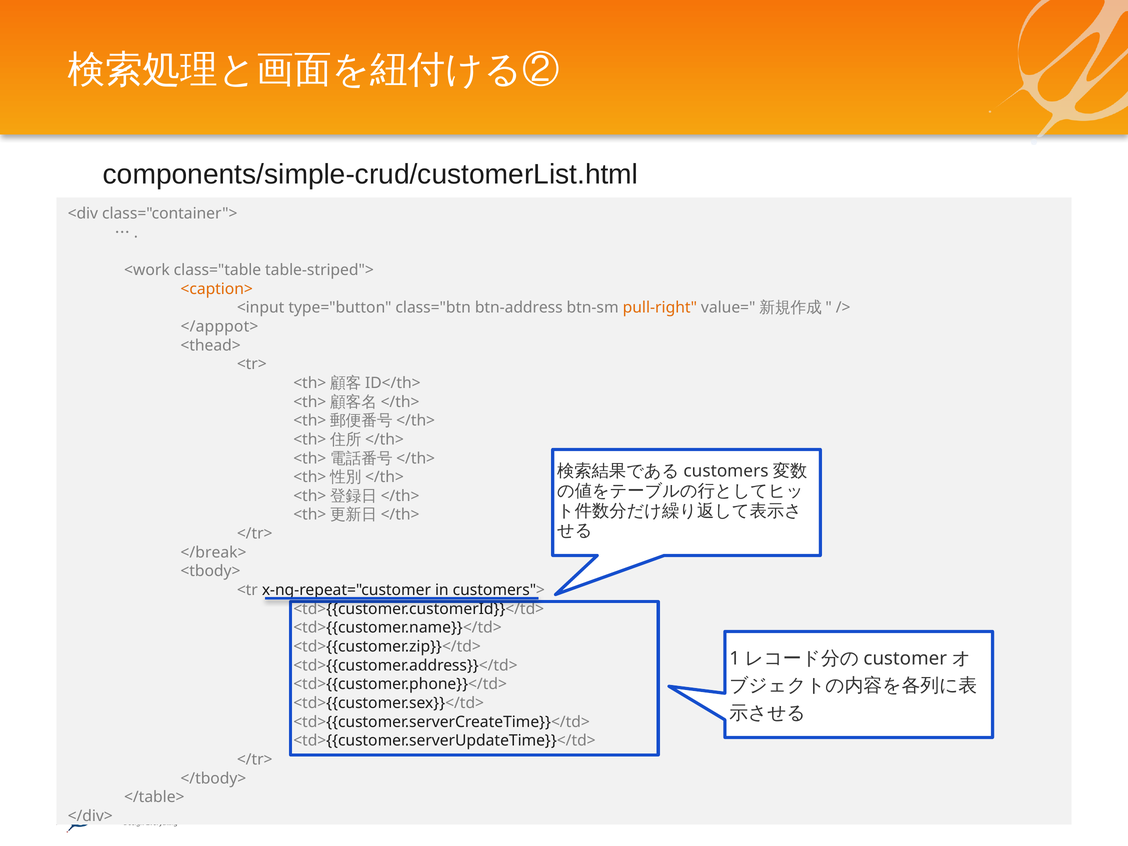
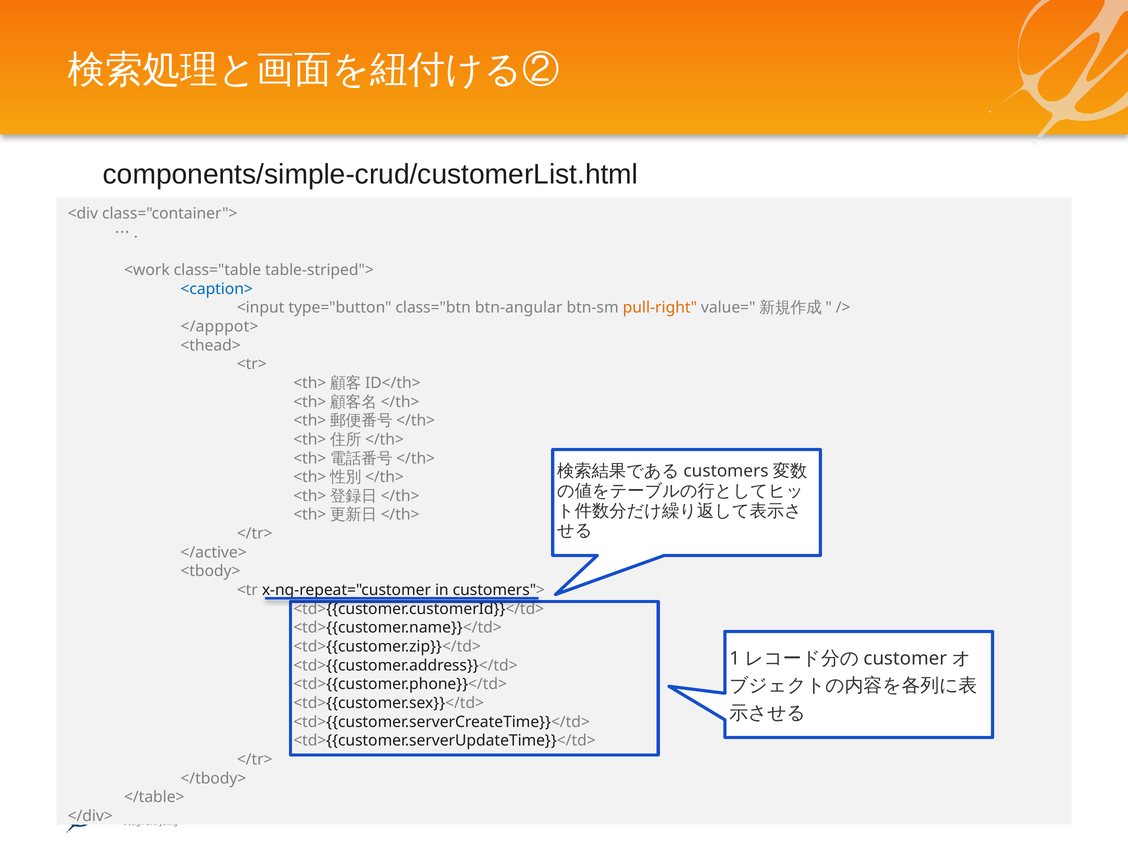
<caption> colour: orange -> blue (217, 289)
btn-address: btn-address -> btn-angular (519, 308)
</break>: </break> -> </active> (214, 552)
